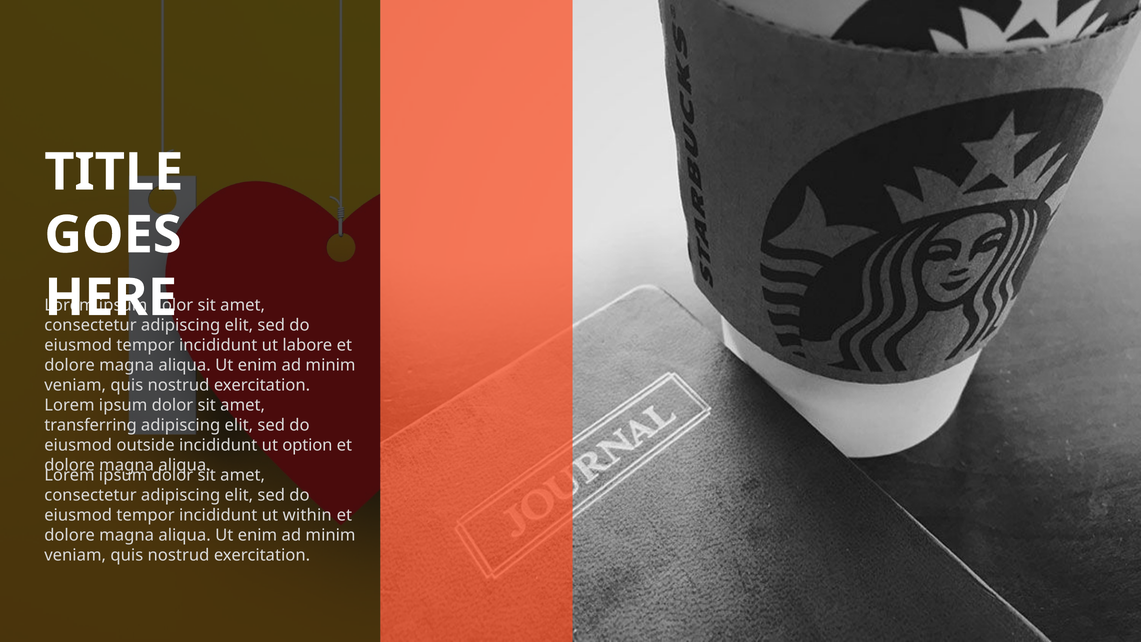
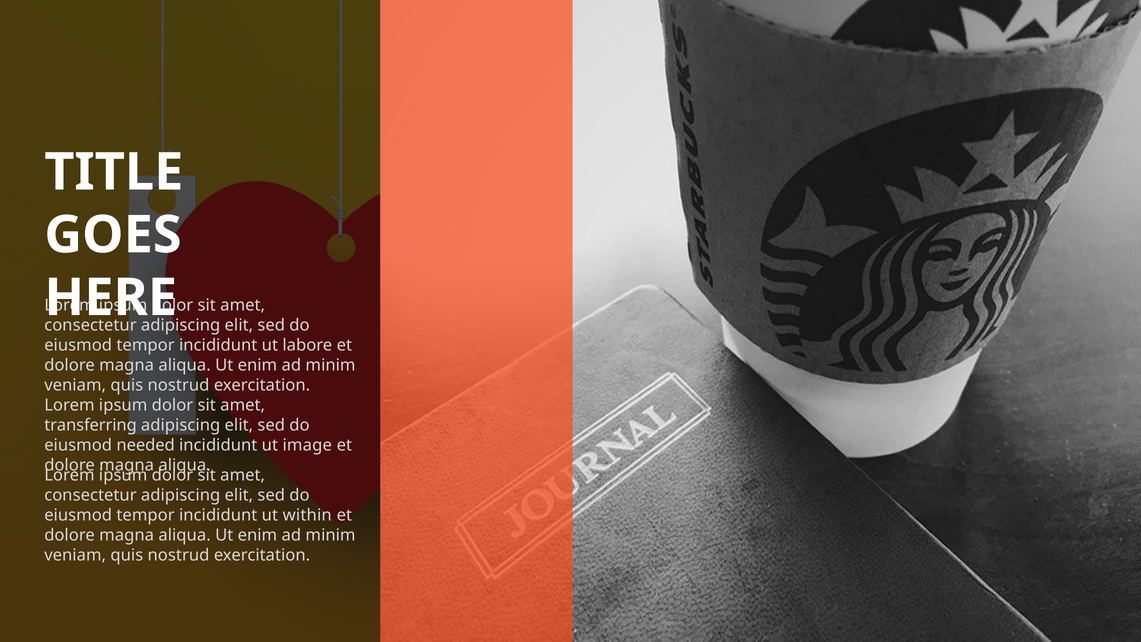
outside: outside -> needed (146, 445)
option: option -> image (307, 445)
